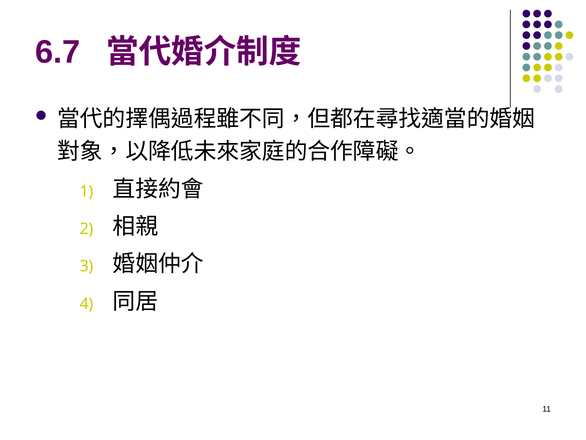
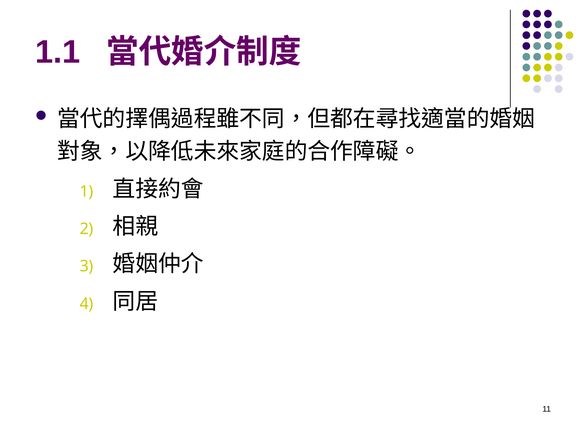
6.7: 6.7 -> 1.1 (58, 52)
